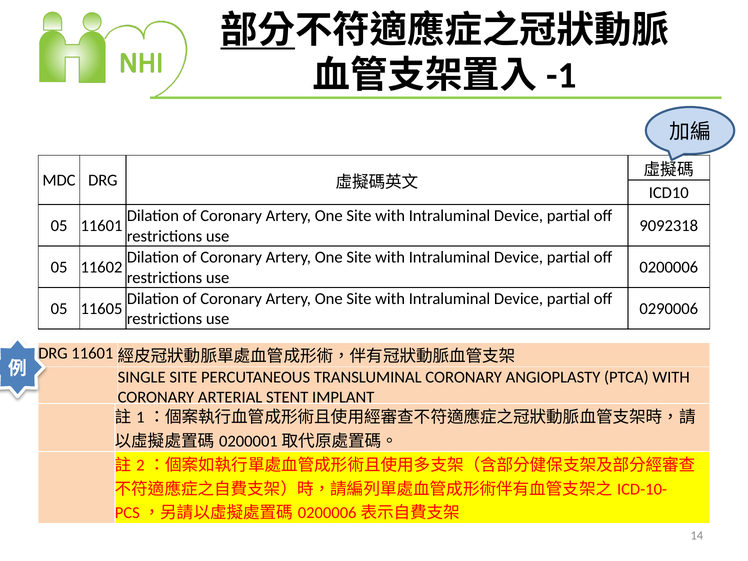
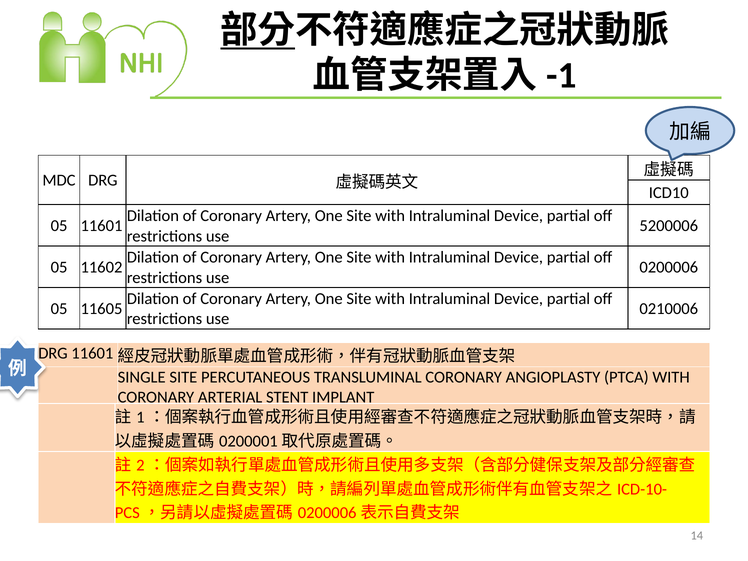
9092318: 9092318 -> 5200006 (669, 226)
0290006: 0290006 -> 0210006 (669, 309)
